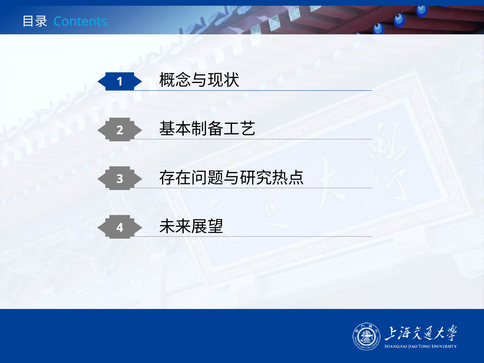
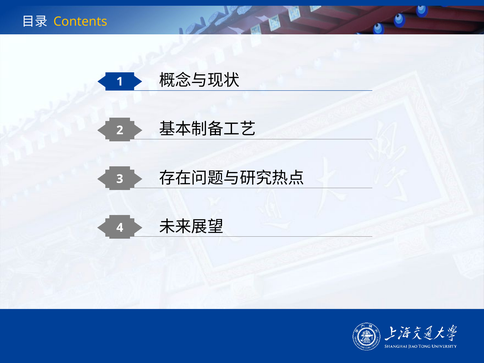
Contents colour: light blue -> yellow (80, 22)
